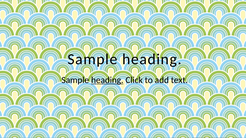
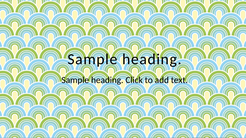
heading underline: present -> none (107, 80)
